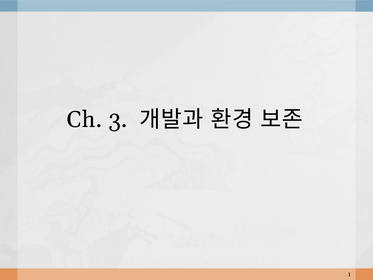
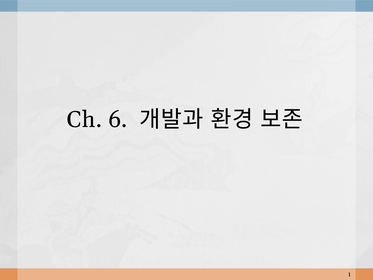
3: 3 -> 6 (118, 120)
